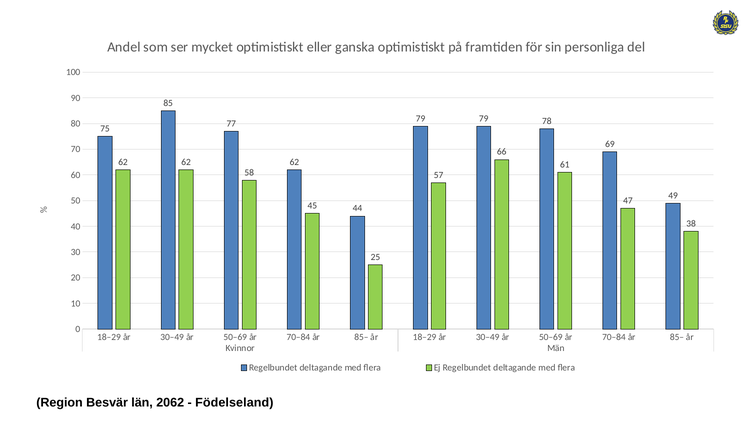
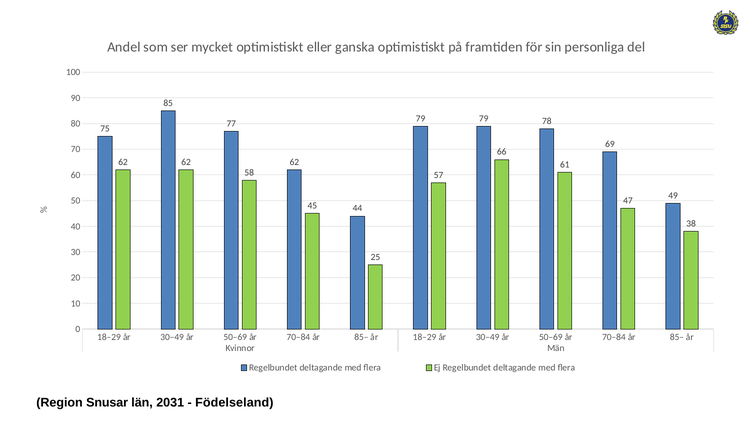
Besvär: Besvär -> Snusar (107, 403)
2062: 2062 -> 2031 (170, 403)
